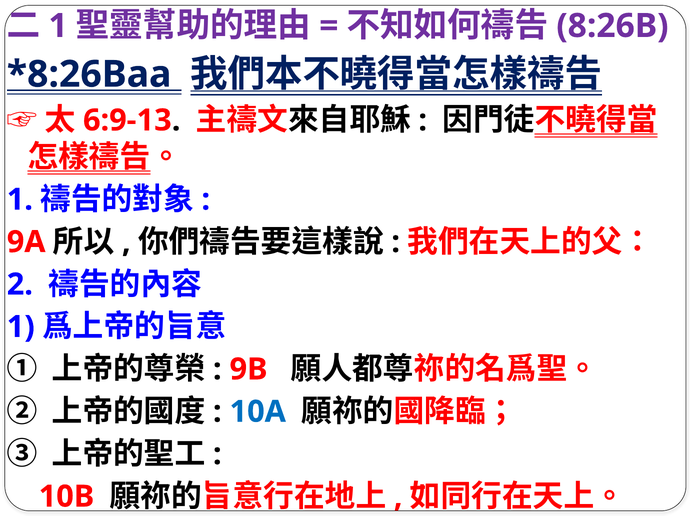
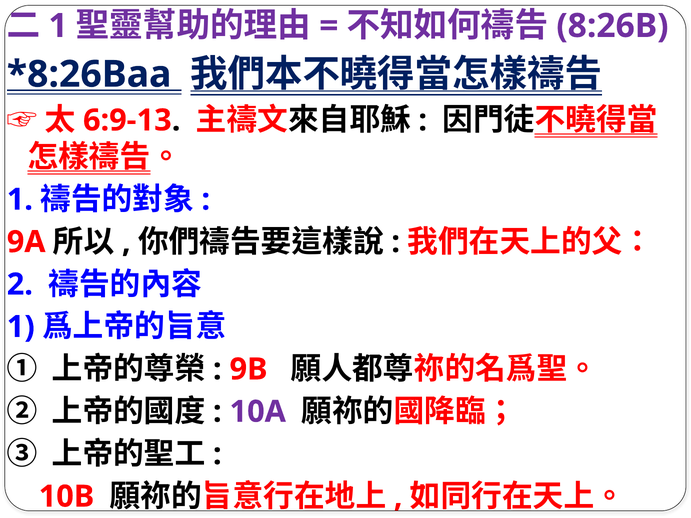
10A colour: blue -> purple (258, 412)
